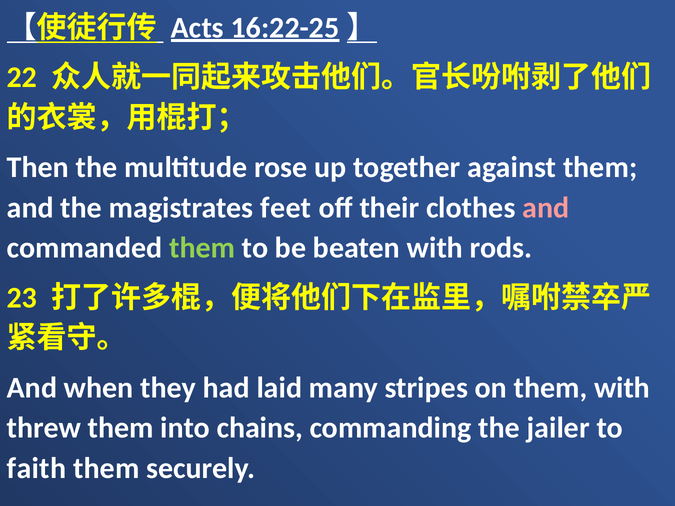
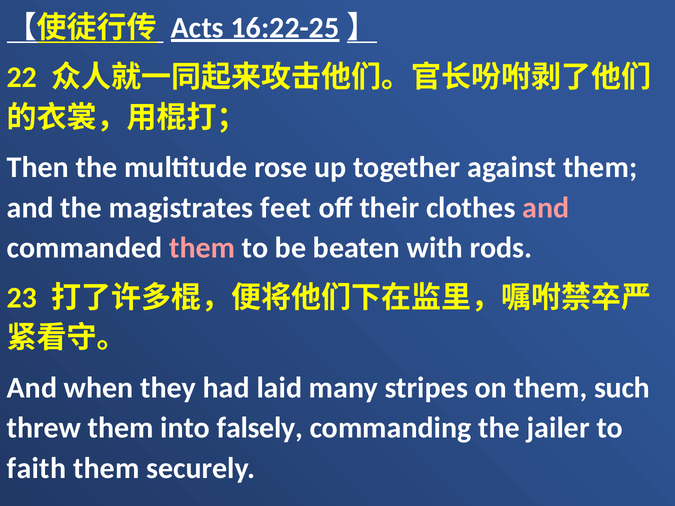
them colour: light green -> pink (202, 248)
them with: with -> such (622, 388)
chains: chains -> falsely (260, 428)
